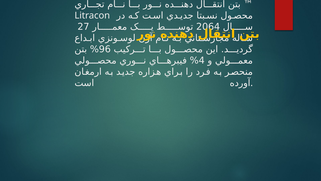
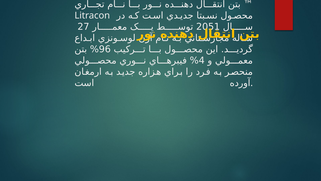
2064: 2064 -> 2051 (208, 27)
